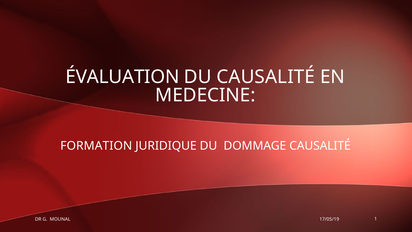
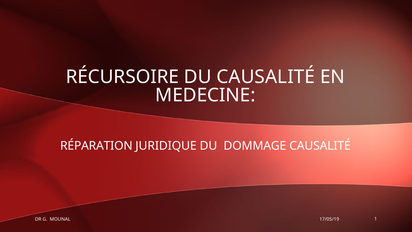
ÉVALUATION: ÉVALUATION -> RÉCURSOIRE (122, 77)
FORMATION: FORMATION -> RÉPARATION (96, 146)
